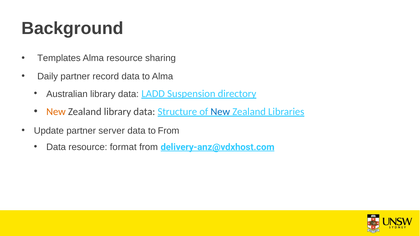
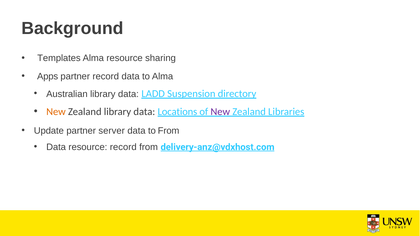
Daily: Daily -> Apps (48, 76)
Structure: Structure -> Locations (177, 112)
New colour: blue -> purple (220, 112)
resource format: format -> record (123, 147)
